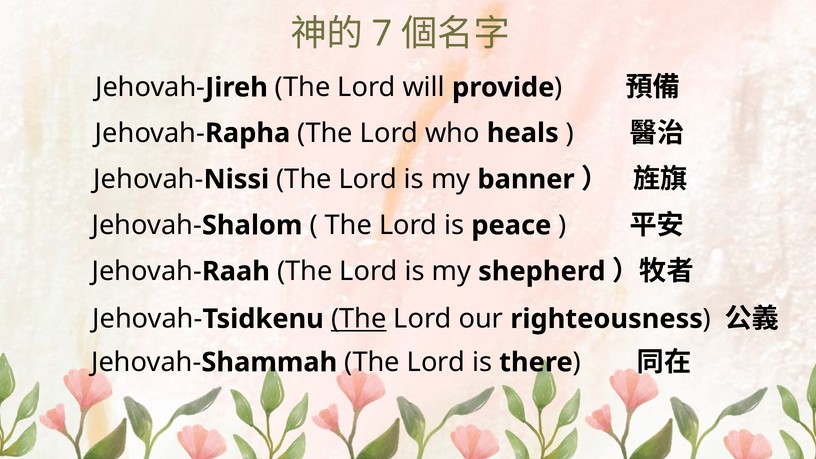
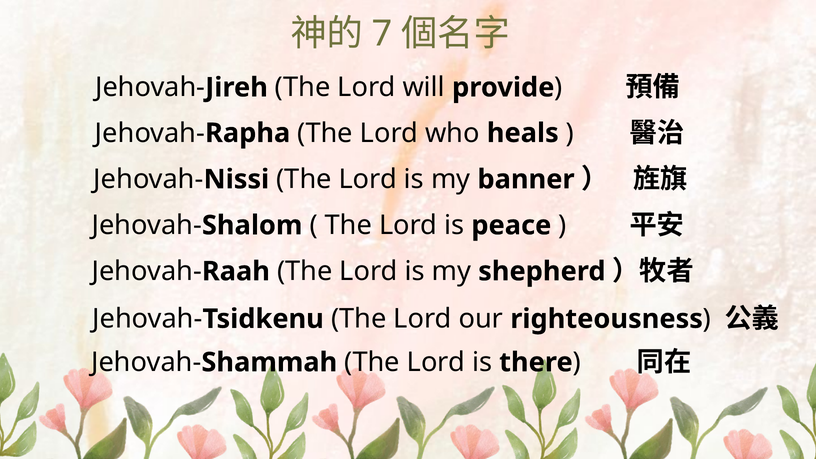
The underline: present -> none (359, 319)
